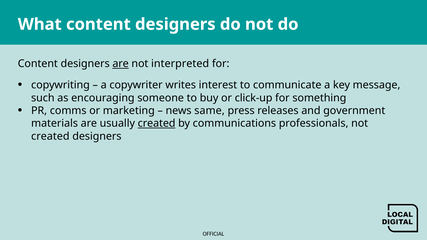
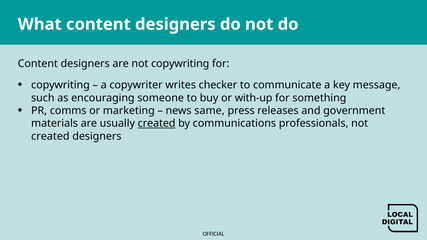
are underline: present -> none (121, 64)
not interpreted: interpreted -> copywriting (180, 64)
interest: interest -> checker (218, 85)
click-up: click-up -> with-up (254, 98)
